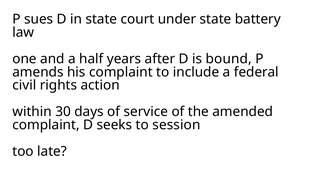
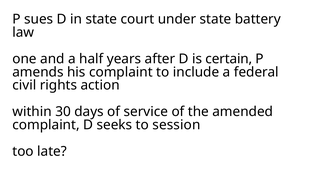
bound: bound -> certain (229, 59)
